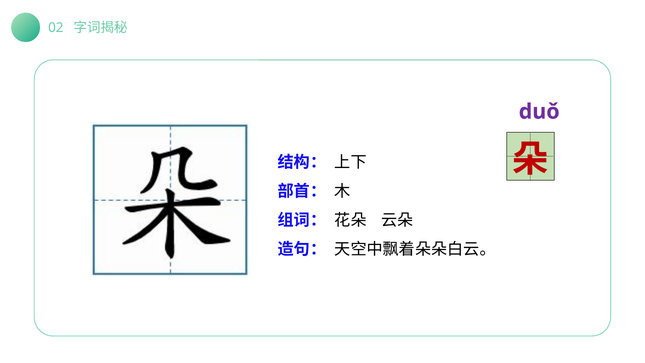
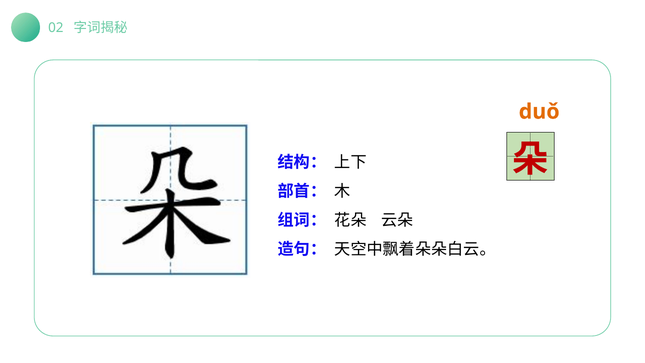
duǒ colour: purple -> orange (539, 112)
